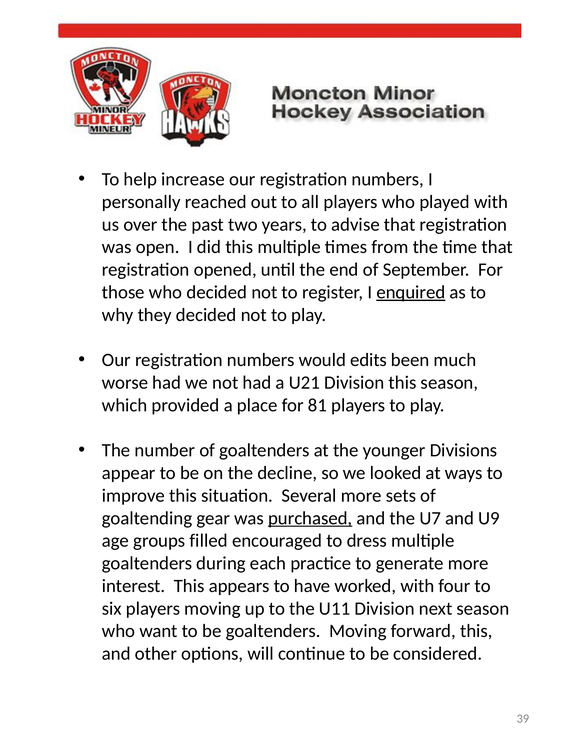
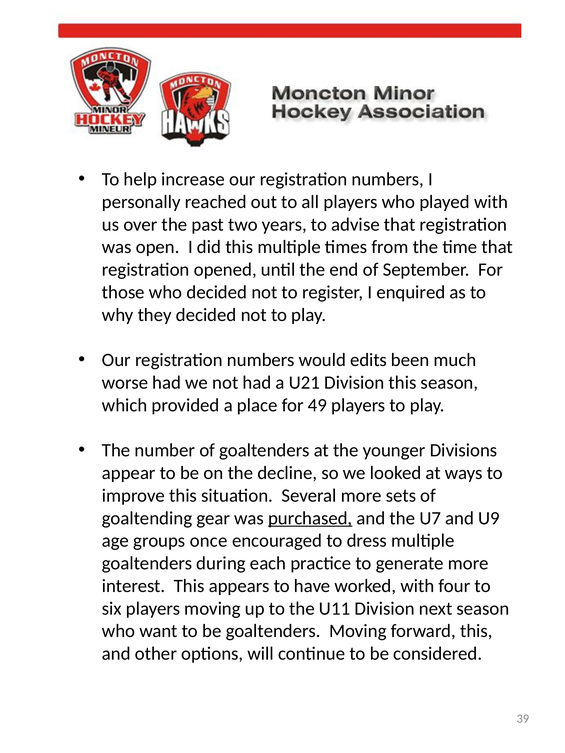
enquired underline: present -> none (411, 292)
81: 81 -> 49 (317, 405)
filled: filled -> once (209, 541)
